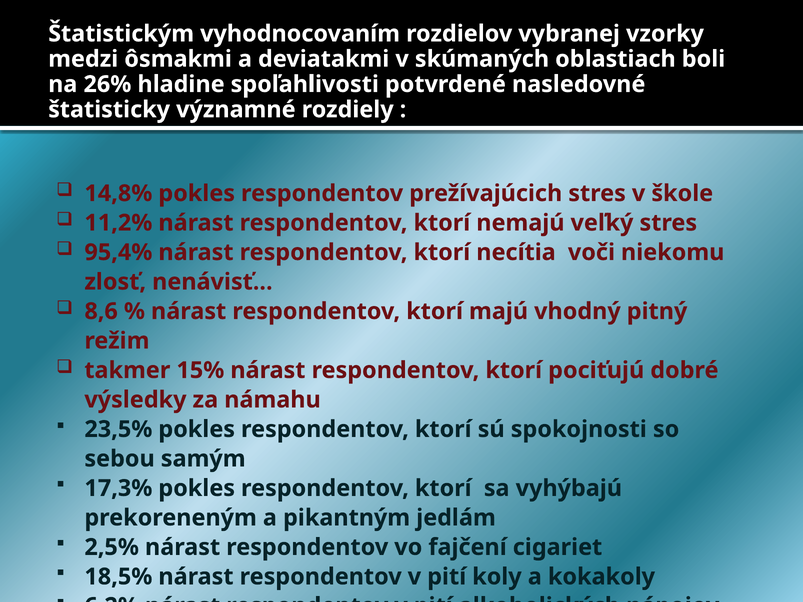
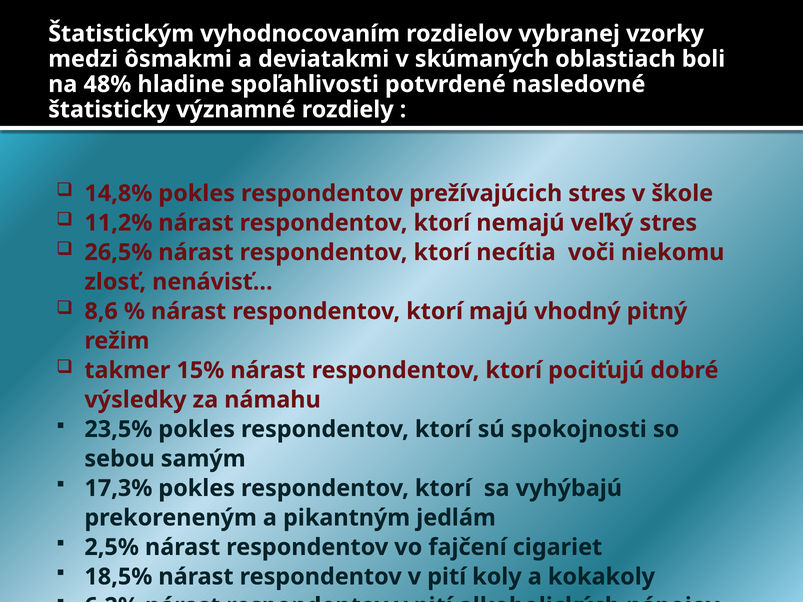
26%: 26% -> 48% (107, 84)
95,4%: 95,4% -> 26,5% (118, 252)
